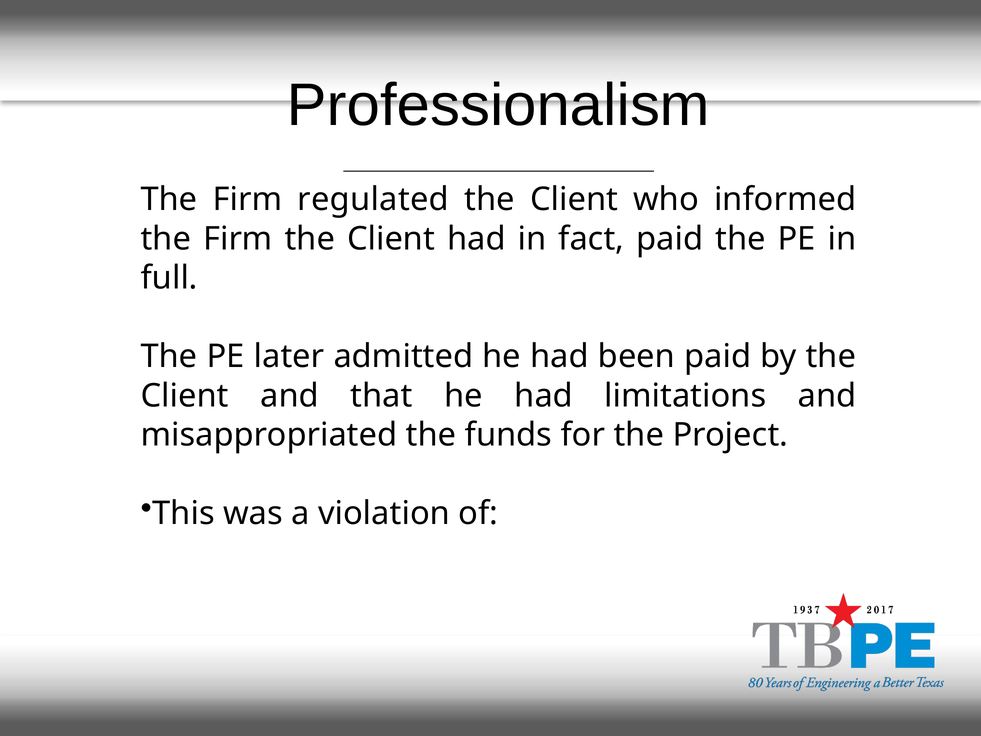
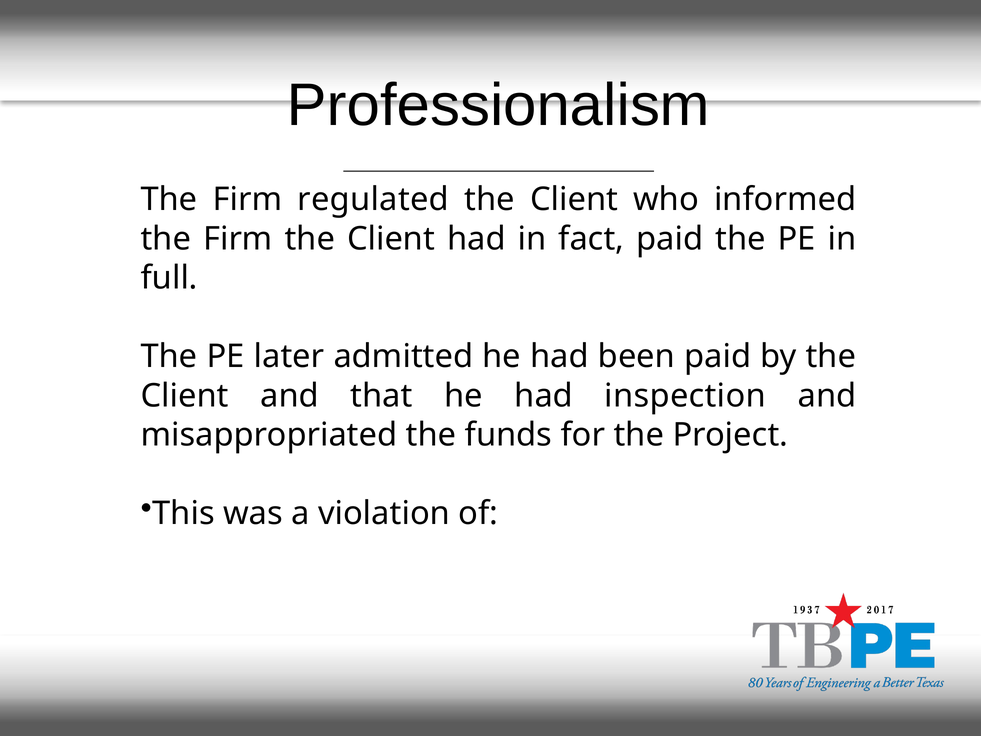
limitations: limitations -> inspection (685, 396)
